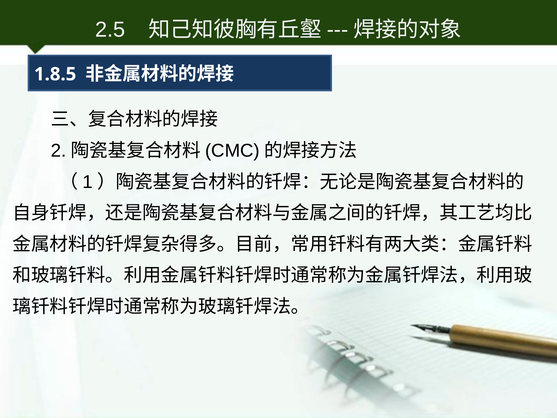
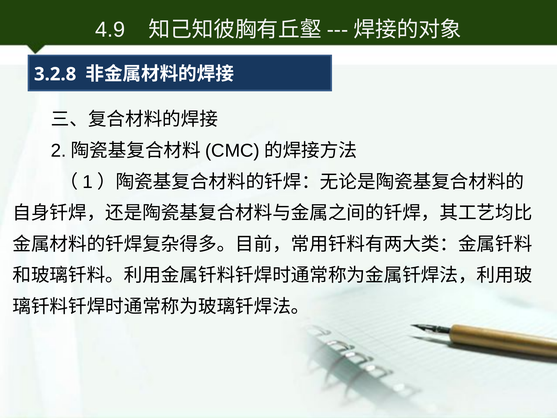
2.5: 2.5 -> 4.9 (110, 30)
1.8.5: 1.8.5 -> 3.2.8 (55, 74)
